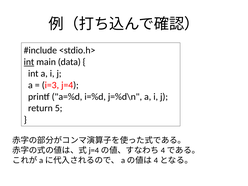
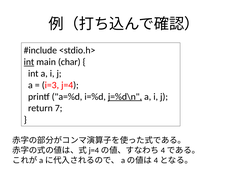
data: data -> char (69, 62)
j=%d\n underline: none -> present (125, 97)
5: 5 -> 7 (59, 108)
